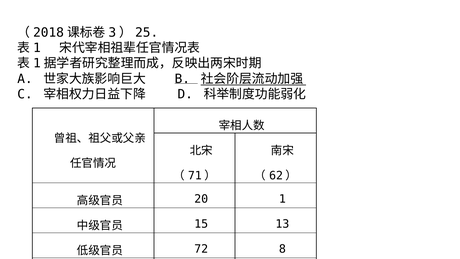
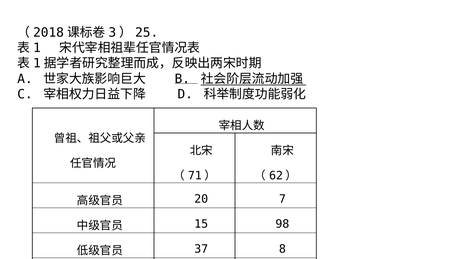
1: 1 -> 7 (282, 199)
13: 13 -> 98 (282, 224)
72: 72 -> 37 (201, 249)
